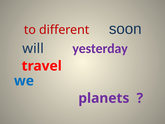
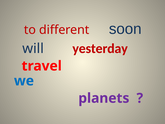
yesterday colour: purple -> red (100, 48)
